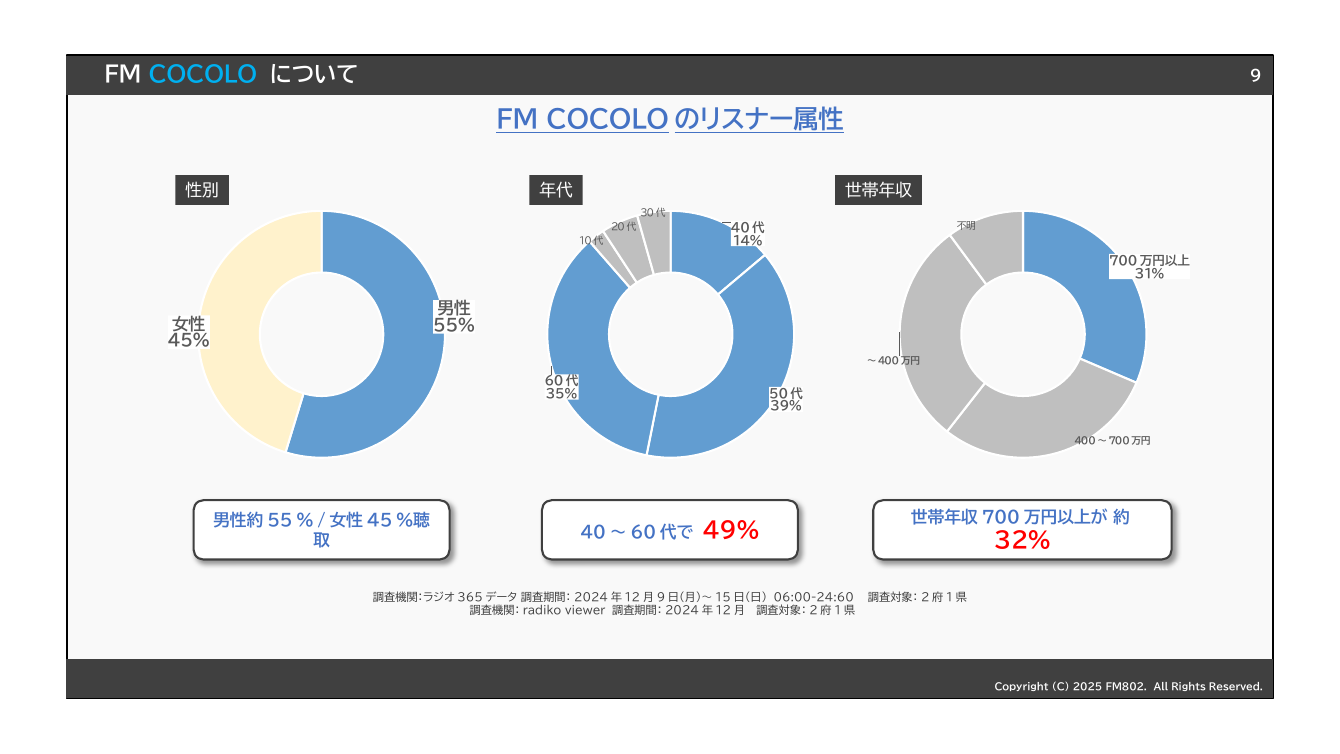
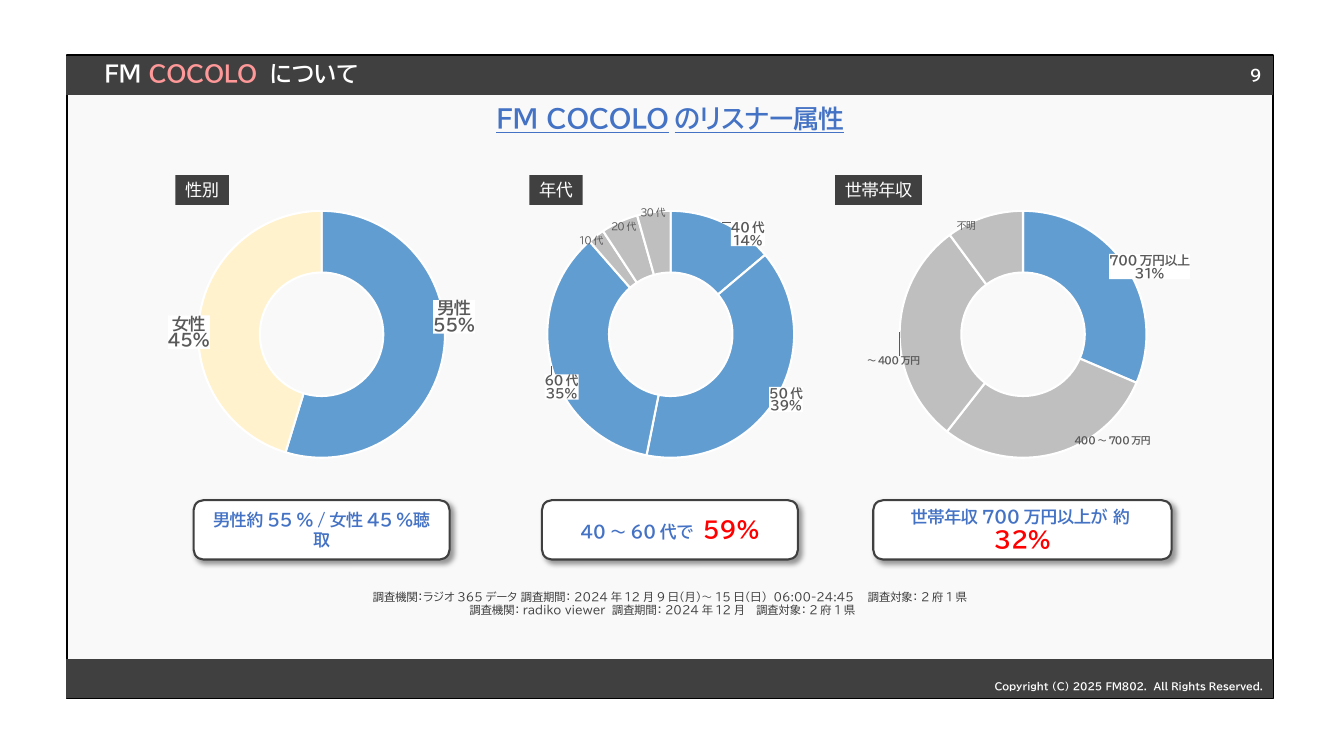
COCOLO colour: light blue -> pink (203, 75)
49%: 49% -> 59% (731, 531)
06:00-24:60: 06:00-24:60 -> 06:00-24:45 (814, 597)
